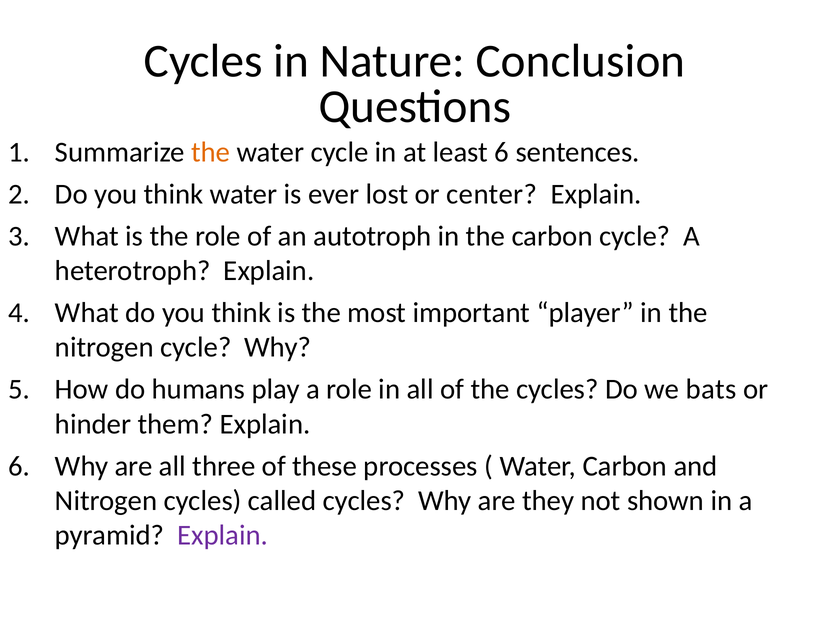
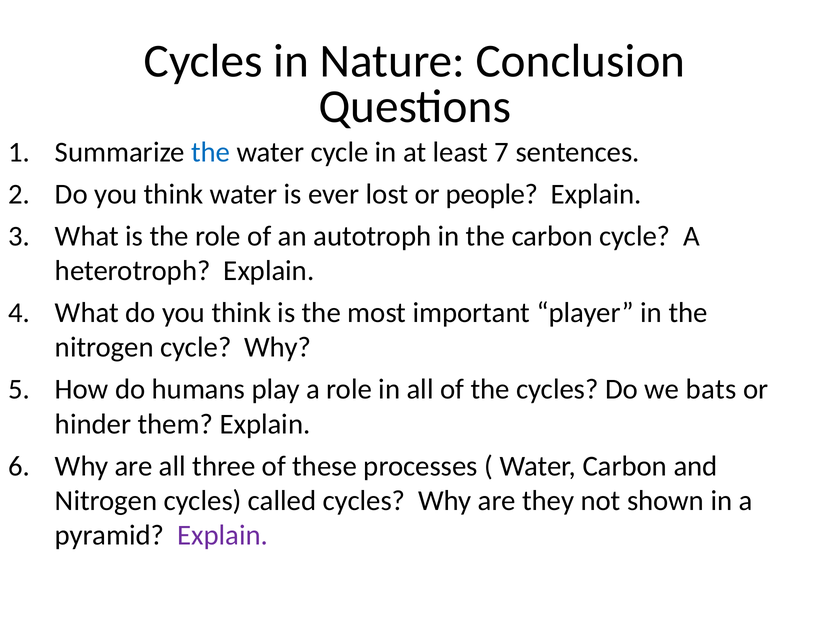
the colour: orange -> blue (211, 152)
least 6: 6 -> 7 (502, 152)
center: center -> people (492, 194)
